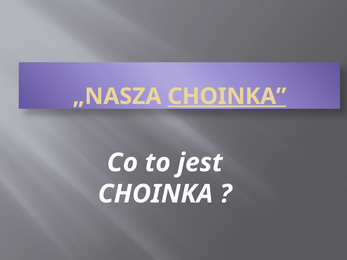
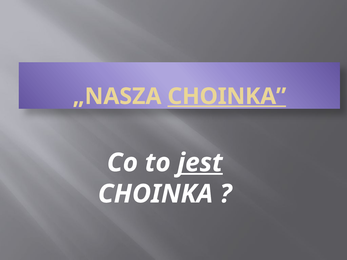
jest underline: none -> present (200, 163)
